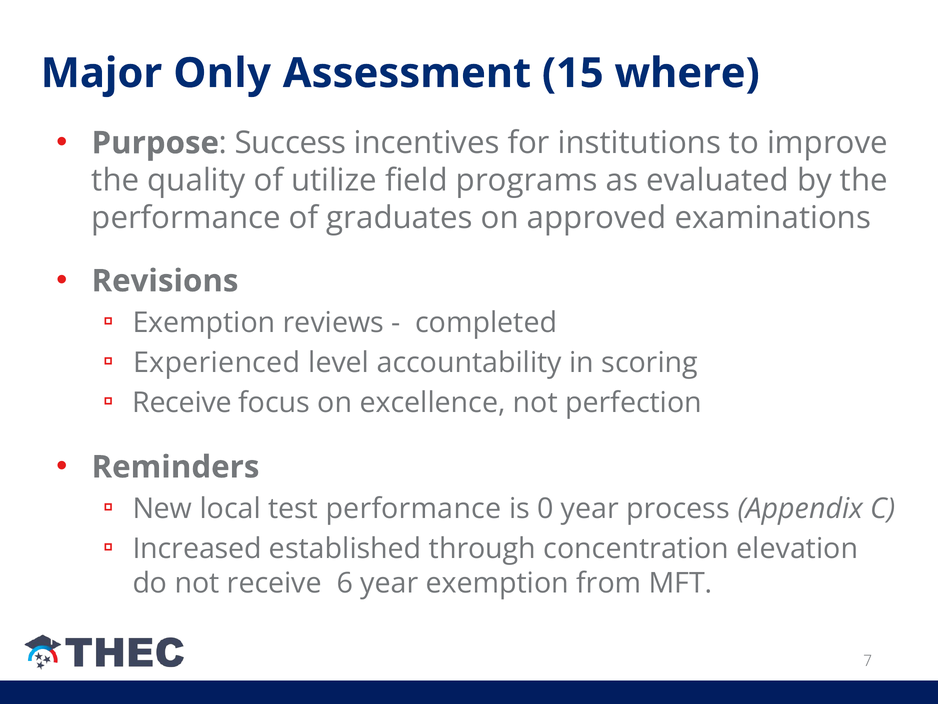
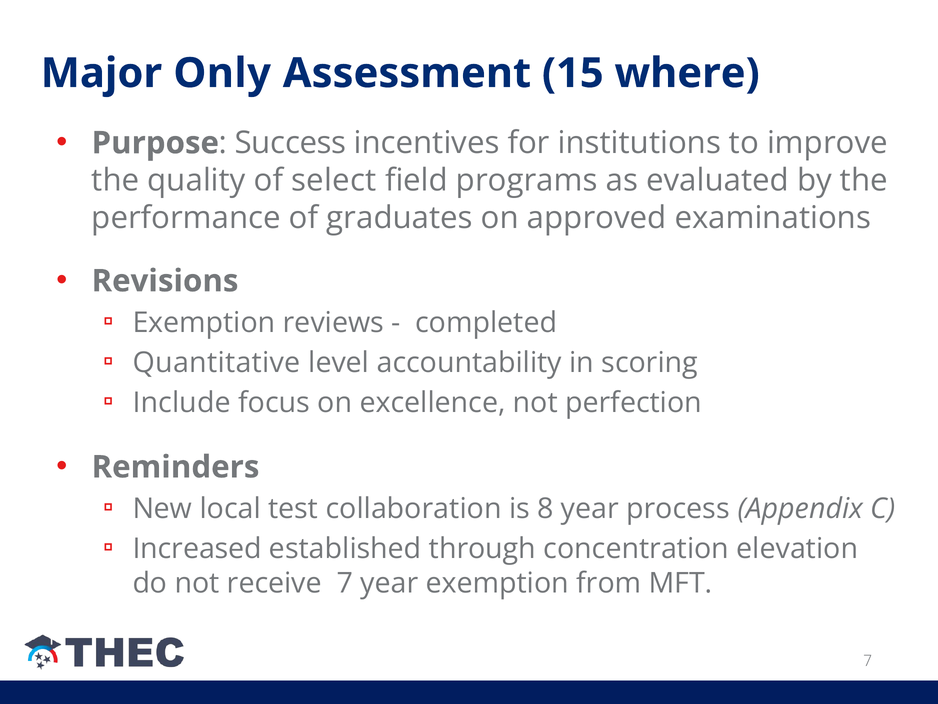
utilize: utilize -> select (334, 180)
Experienced: Experienced -> Quantitative (217, 362)
Receive: Receive -> Include (182, 403)
test performance: performance -> collaboration (414, 508)
0: 0 -> 8 (545, 508)
receive 6: 6 -> 7 (345, 583)
